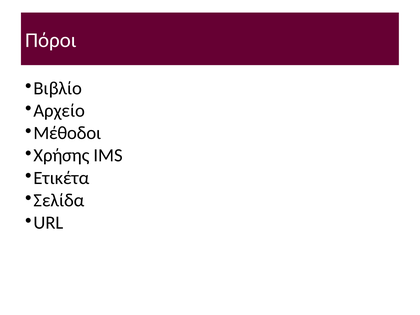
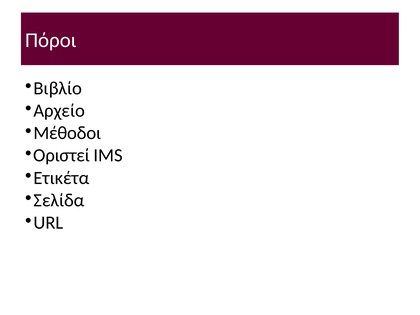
Χρήσης: Χρήσης -> Οριστεί (62, 155)
